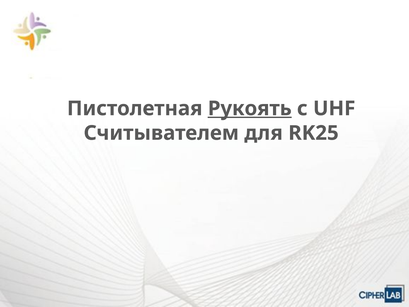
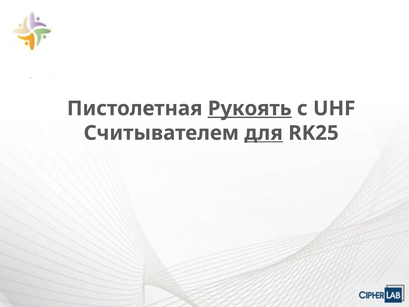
для underline: none -> present (264, 133)
